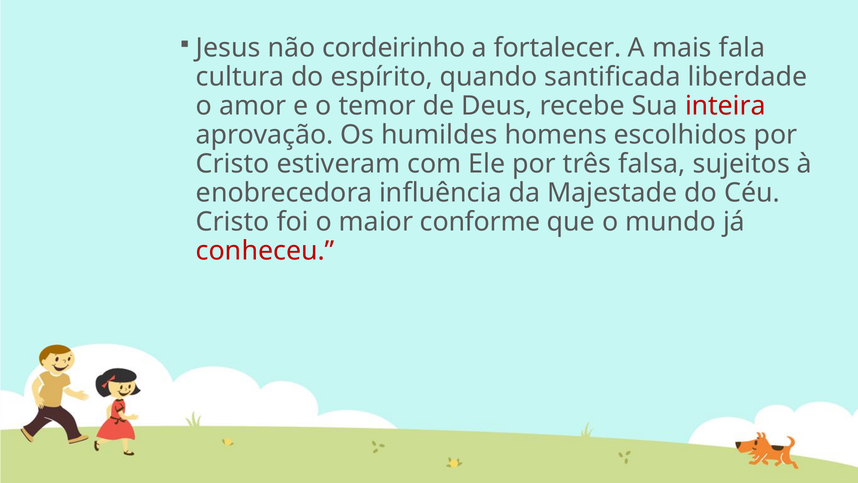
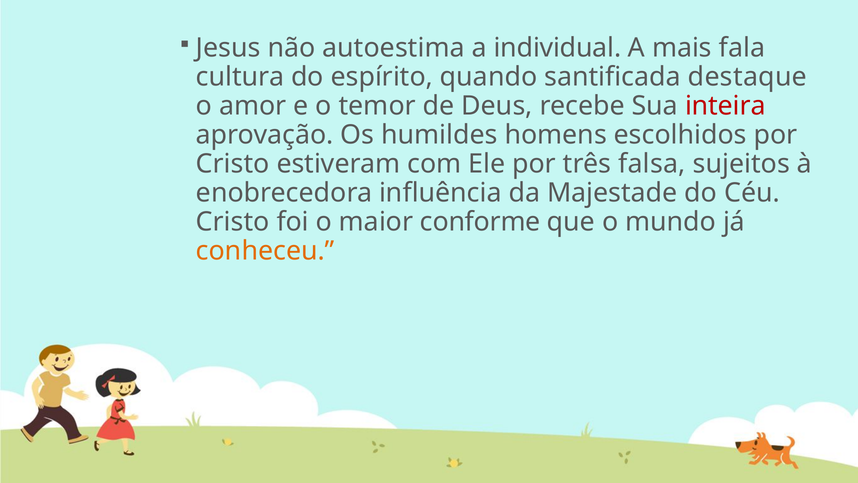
cordeirinho: cordeirinho -> autoestima (394, 48)
fortalecer: fortalecer -> individual (557, 48)
liberdade: liberdade -> destaque (747, 77)
conheceu colour: red -> orange (265, 251)
